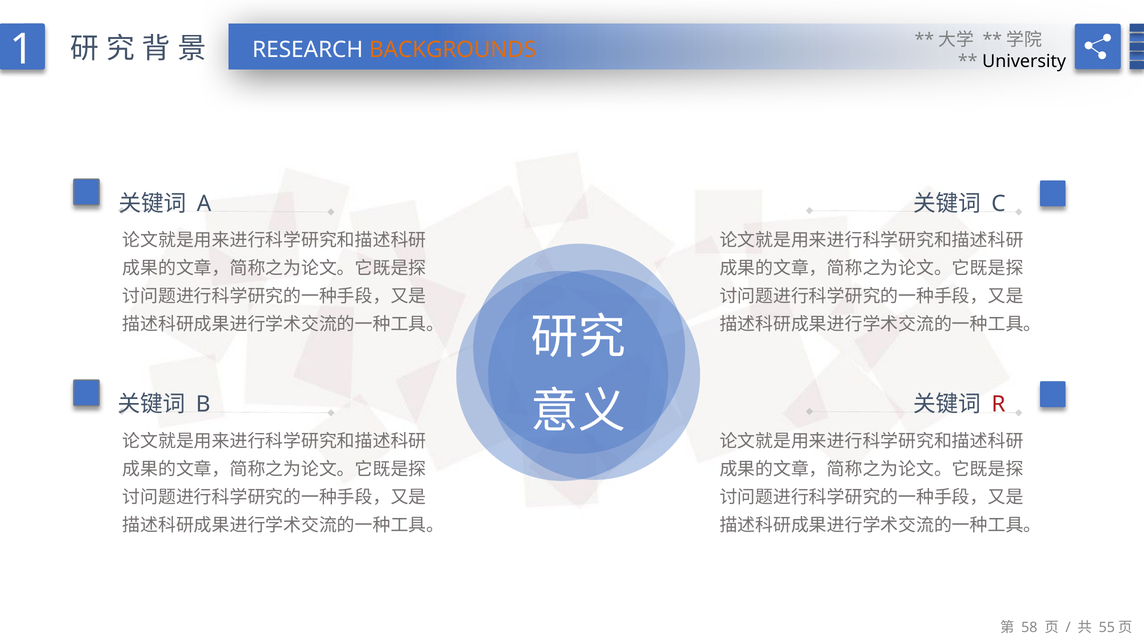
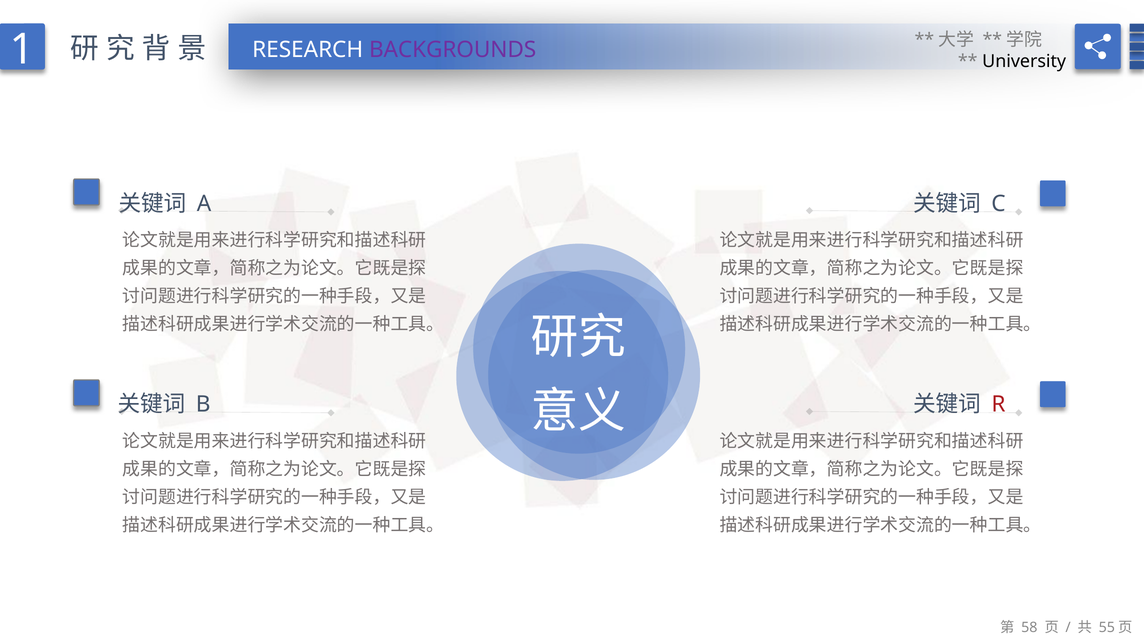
BACKGROUNDS colour: orange -> purple (453, 50)
